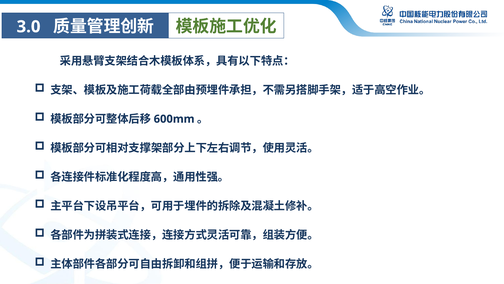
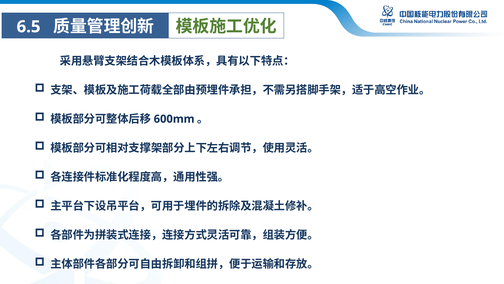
3.0: 3.0 -> 6.5 (29, 27)
